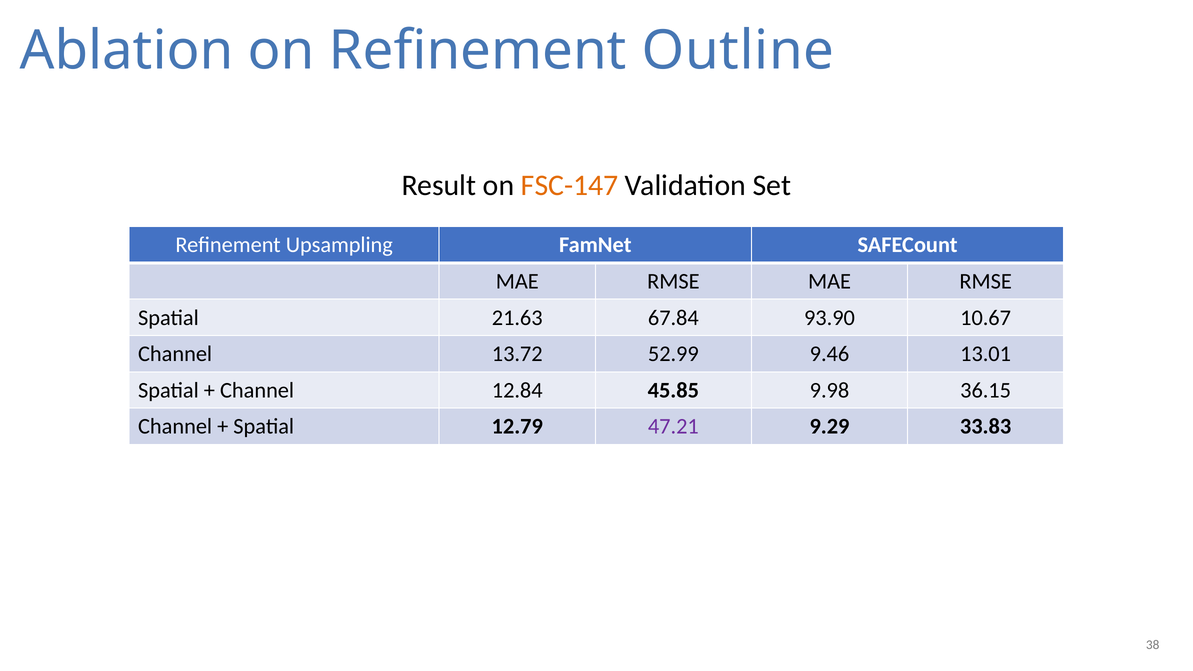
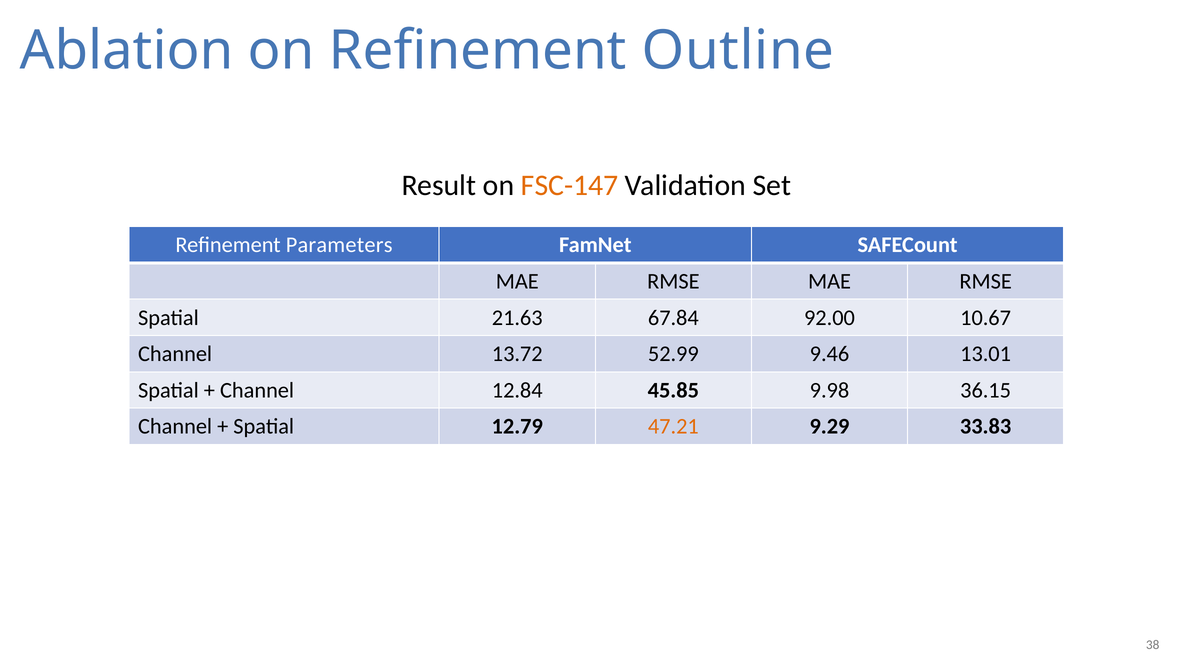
Upsampling: Upsampling -> Parameters (339, 245)
93.90: 93.90 -> 92.00 (829, 318)
47.21 colour: purple -> orange (673, 426)
